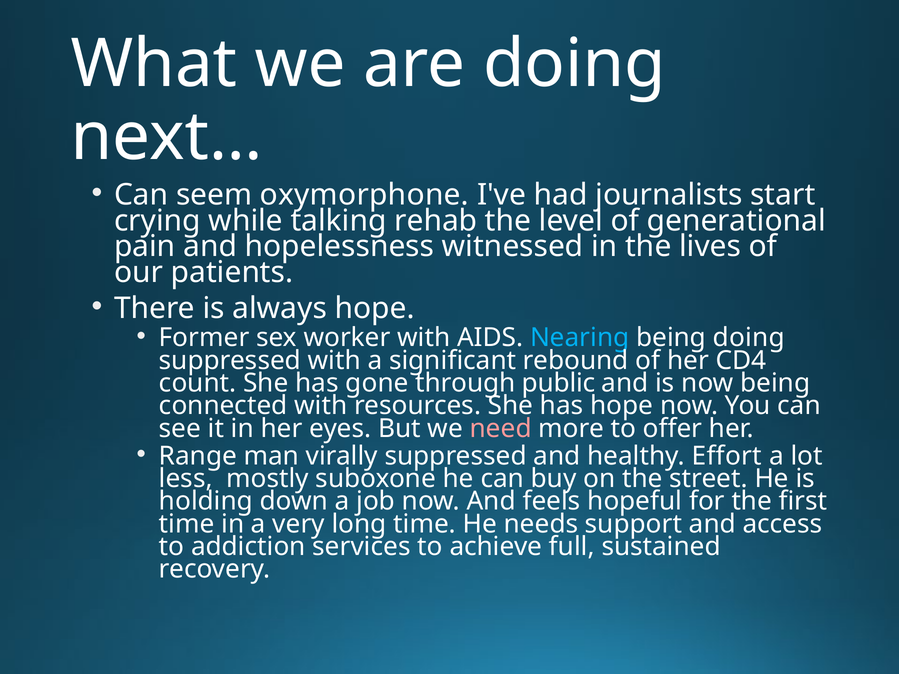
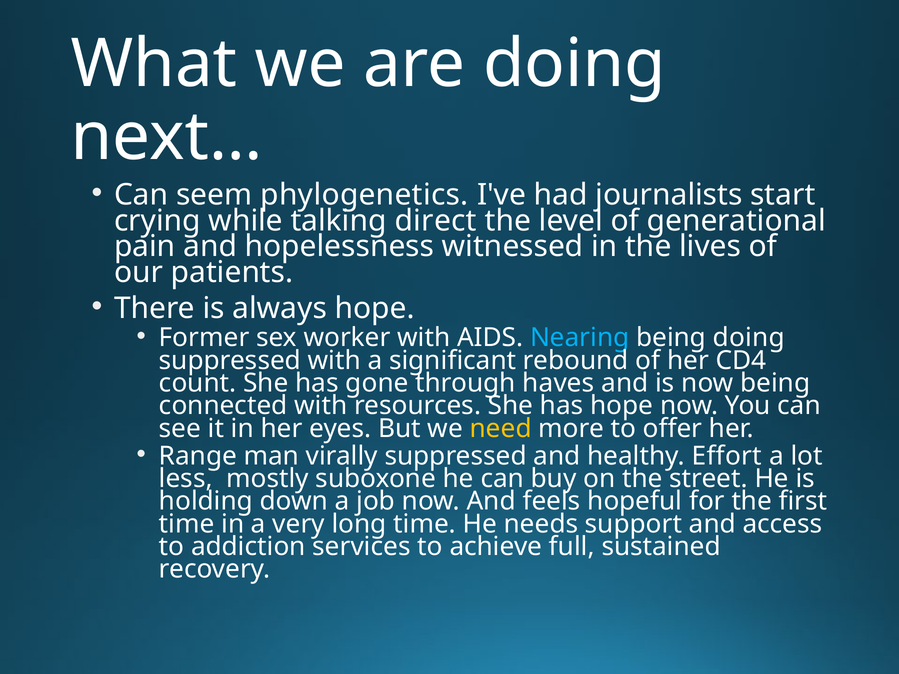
oxymorphone: oxymorphone -> phylogenetics (364, 195)
rehab: rehab -> direct (436, 221)
public: public -> haves (558, 383)
need colour: pink -> yellow (501, 429)
